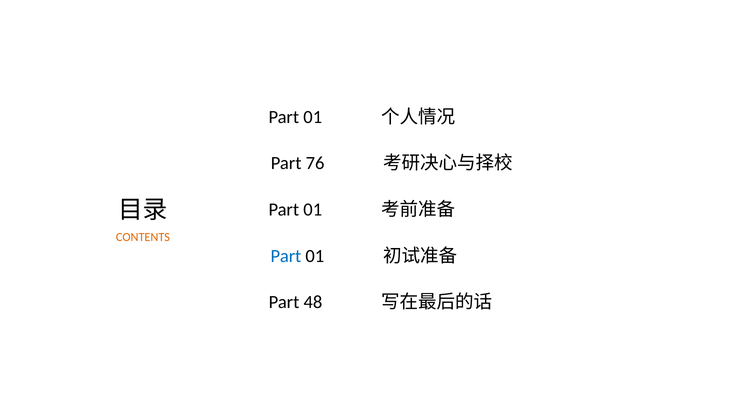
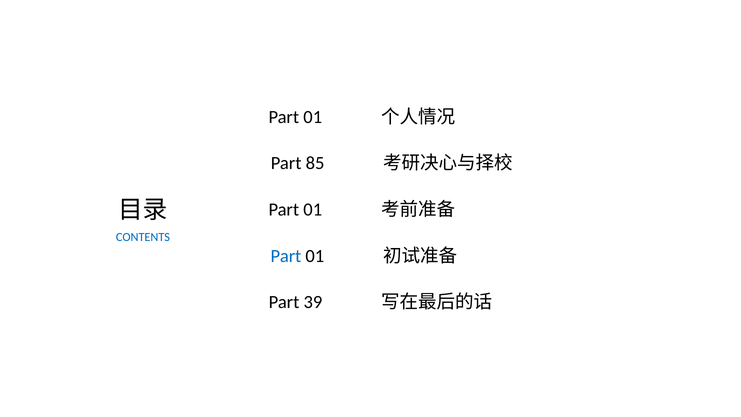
76: 76 -> 85 (315, 163)
CONTENTS colour: orange -> blue (143, 237)
48: 48 -> 39 (313, 302)
